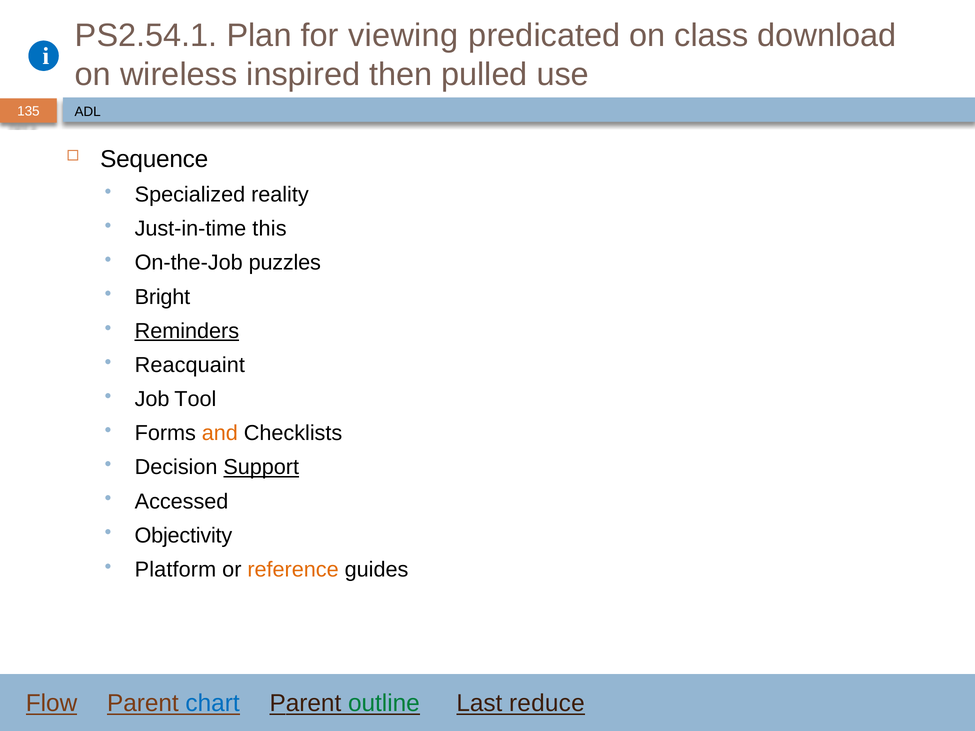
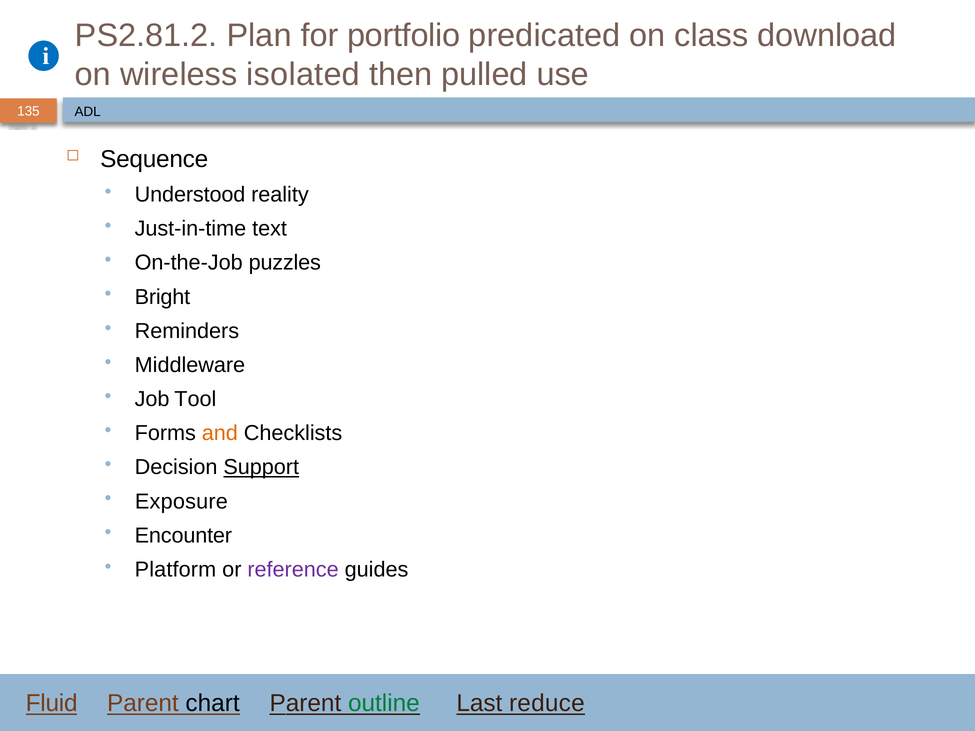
PS2.54.1: PS2.54.1 -> PS2.81.2 (146, 36)
viewing: viewing -> portfolio (404, 36)
inspired: inspired -> isolated (303, 75)
Specialized: Specialized -> Understood (190, 195)
this: this -> text (270, 229)
Reminders underline: present -> none (187, 331)
Reacquaint: Reacquaint -> Middleware (190, 365)
Accessed: Accessed -> Exposure (181, 502)
Objectivity: Objectivity -> Encounter (183, 536)
reference colour: orange -> purple (293, 570)
Flow: Flow -> Fluid (52, 704)
chart colour: blue -> black (213, 704)
